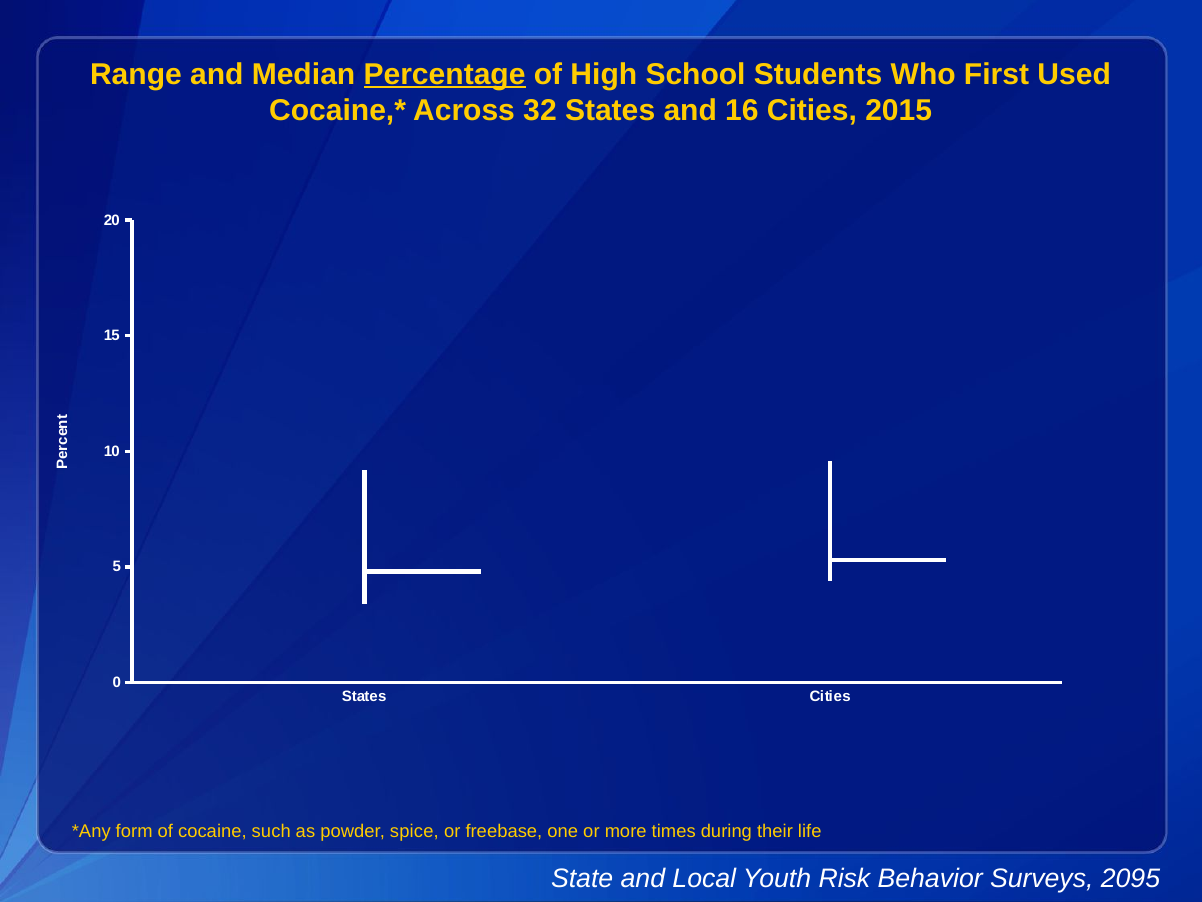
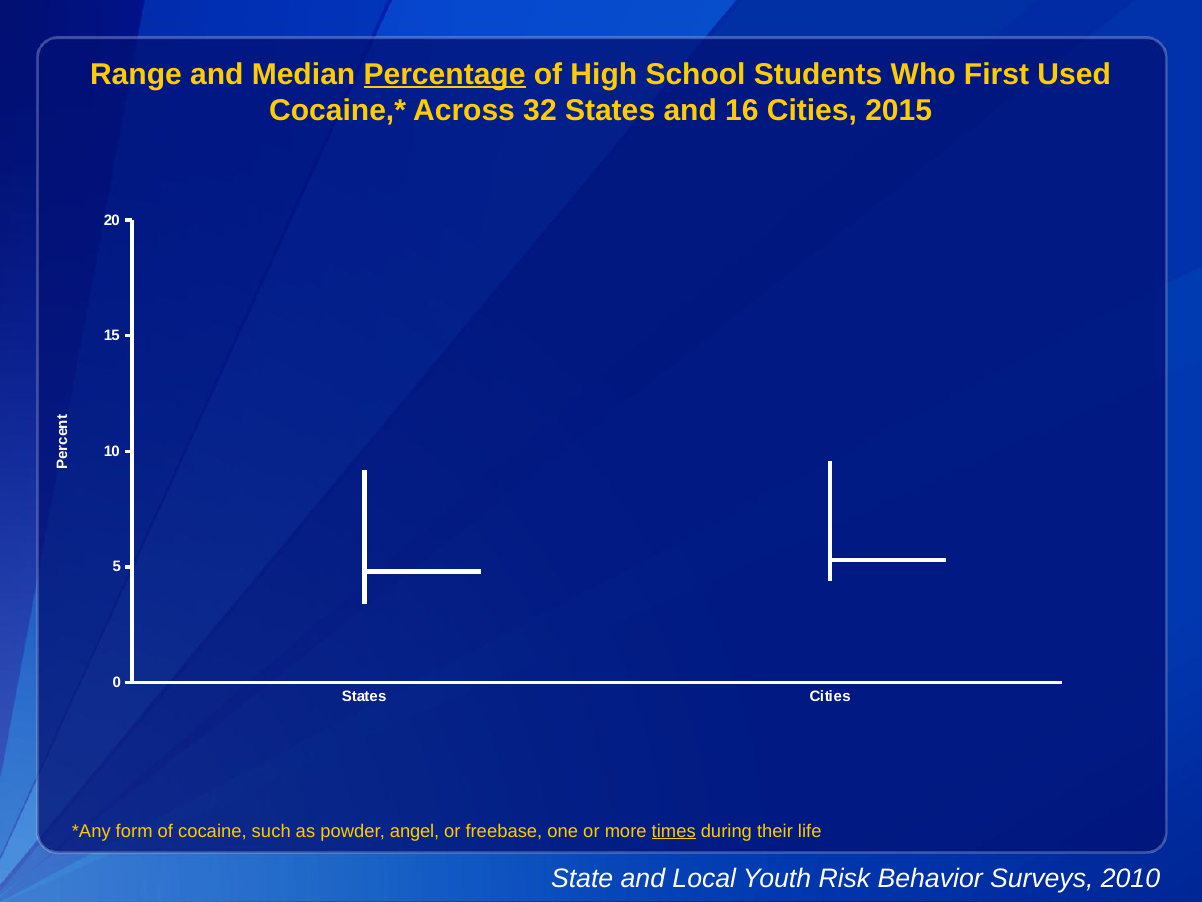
spice: spice -> angel (415, 831)
times underline: none -> present (674, 831)
2095: 2095 -> 2010 (1130, 878)
